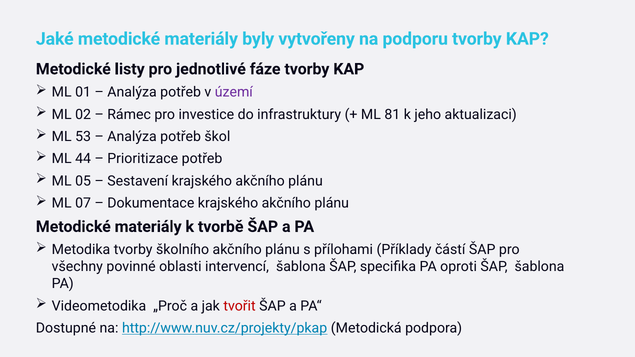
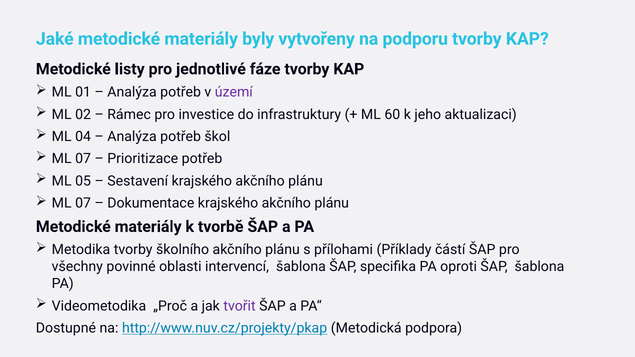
81: 81 -> 60 (392, 114)
53: 53 -> 04 (83, 137)
44: 44 -> 07 (83, 159)
tvořit colour: red -> purple (240, 306)
